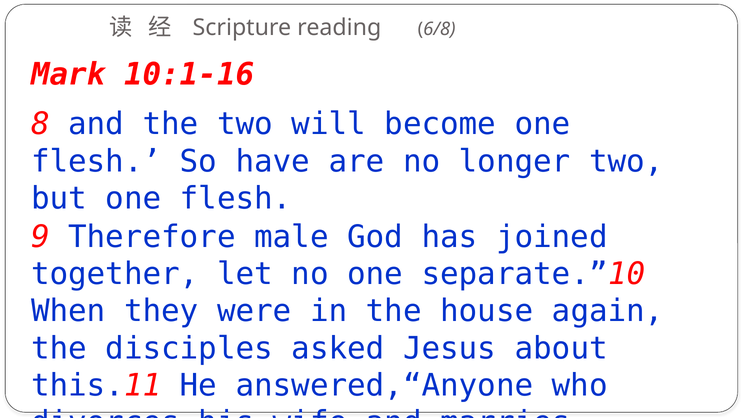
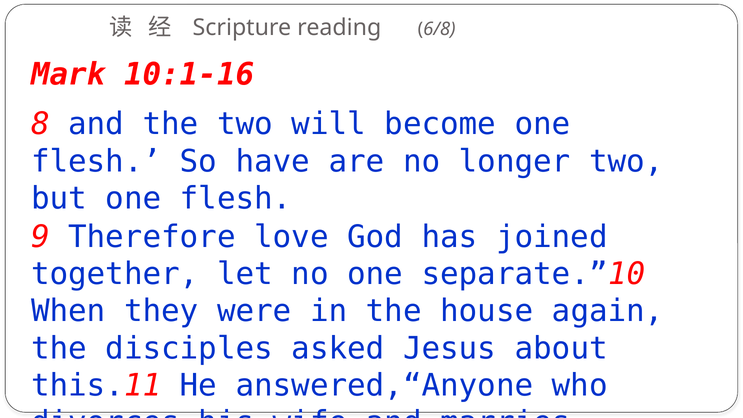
male: male -> love (291, 237)
